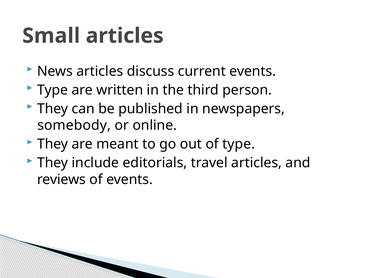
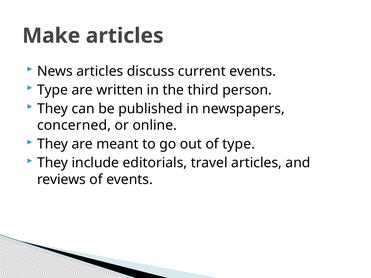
Small: Small -> Make (51, 36)
somebody: somebody -> concerned (74, 126)
